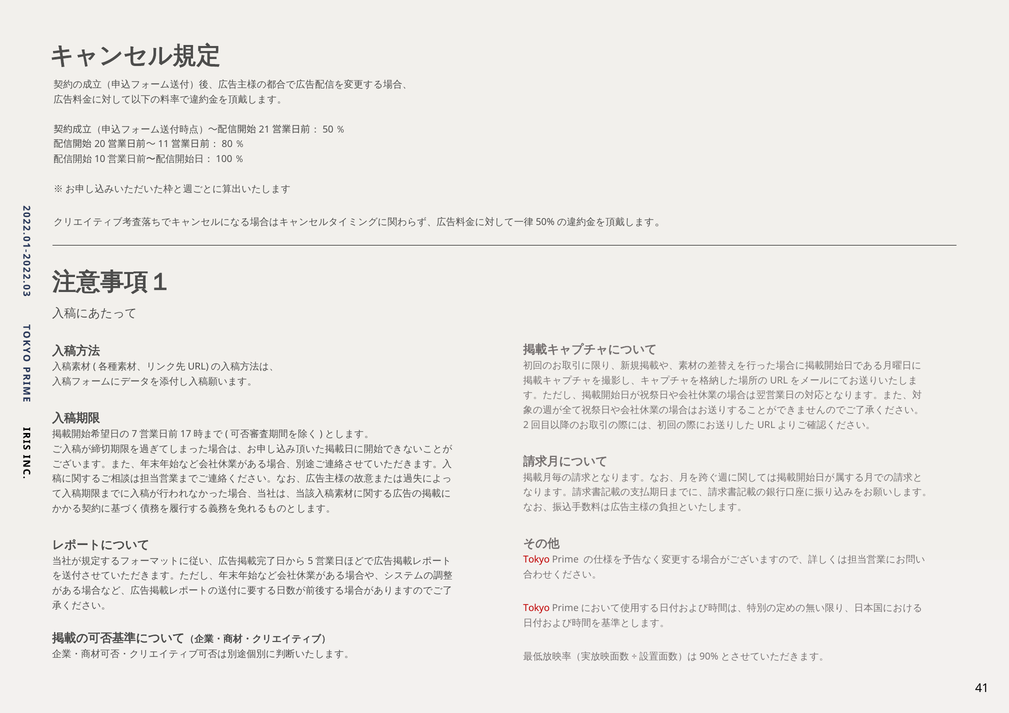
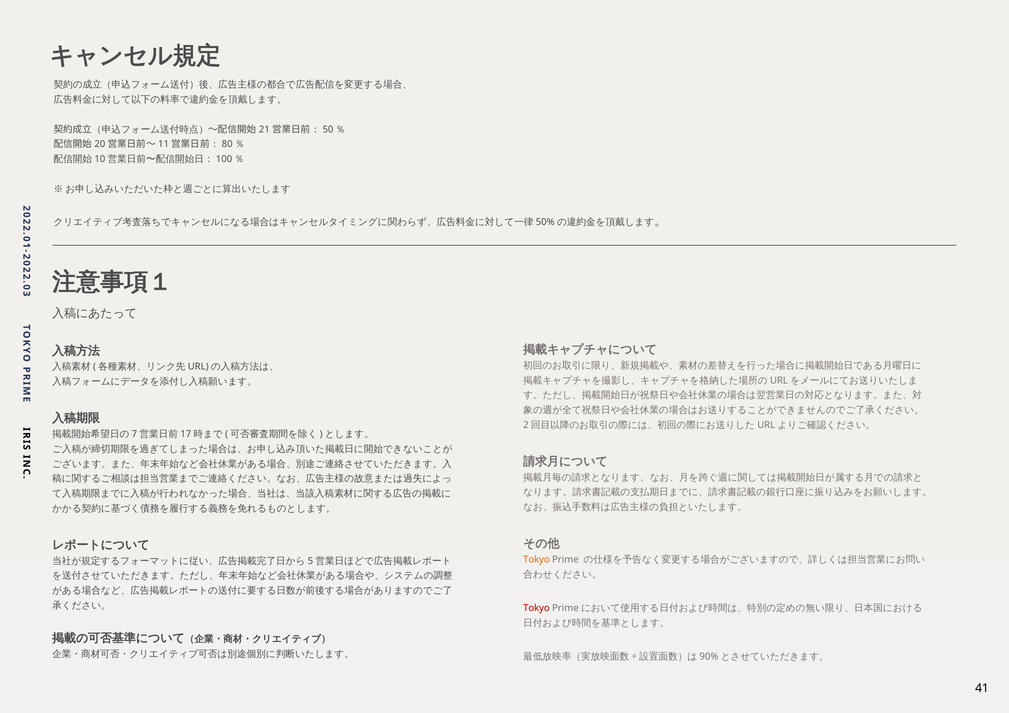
Tokyo colour: red -> orange (536, 560)
